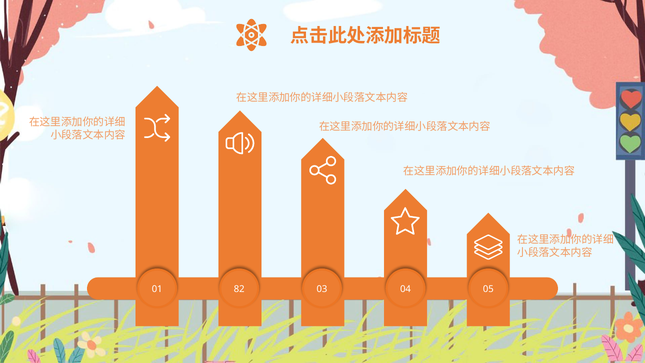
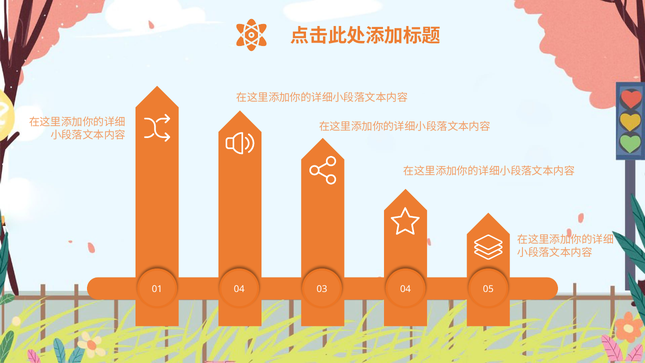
01 82: 82 -> 04 (239, 289)
